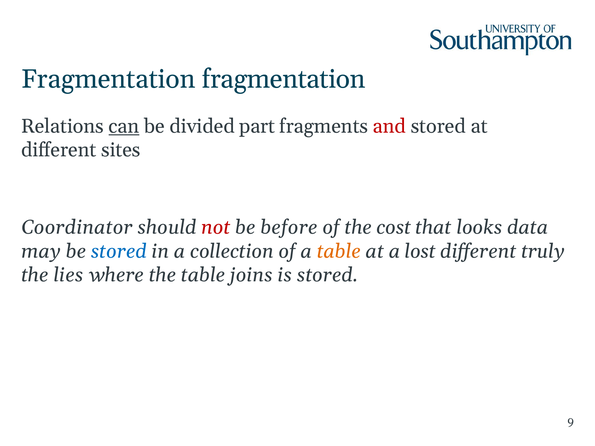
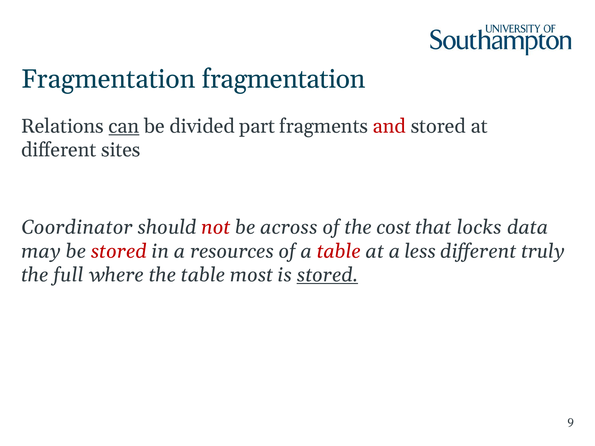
before: before -> across (289, 228)
looks: looks -> locks (479, 228)
stored colour: blue -> red (119, 251)
collection: collection -> resources (232, 251)
table colour: orange -> red (339, 251)
lost: lost -> less (420, 251)
lies: lies -> full (68, 275)
joins: joins -> most (251, 275)
stored underline: none -> present (327, 275)
